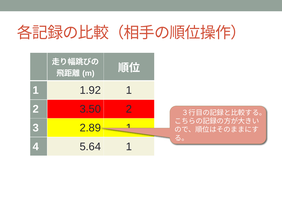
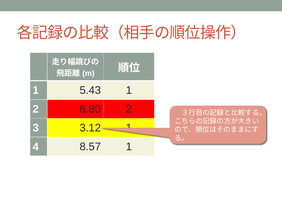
1.92: 1.92 -> 5.43 (90, 90)
3.50: 3.50 -> 6.80 (90, 109)
2.89: 2.89 -> 3.12 (90, 128)
5.64: 5.64 -> 8.57 (90, 146)
